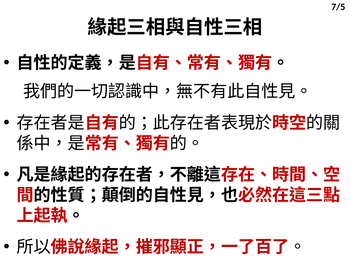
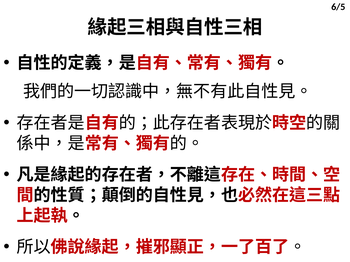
7/5: 7/5 -> 6/5 (338, 7)
